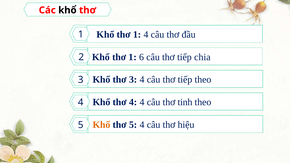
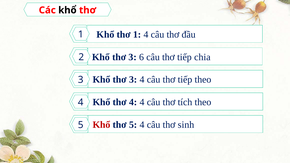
1: 1 -> 3 (133, 57)
tinh: tinh -> tích (185, 102)
Khổ colour: orange -> red (101, 125)
hiệu: hiệu -> sinh (186, 125)
